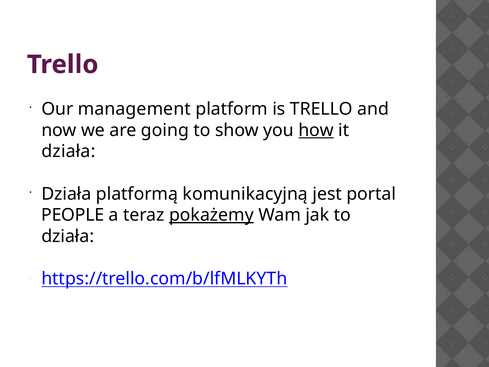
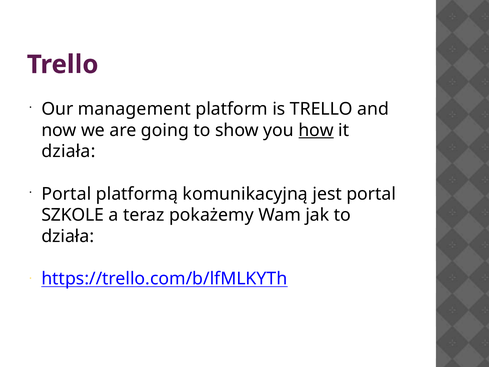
Działa: Działa -> Portal (66, 194)
PEOPLE: PEOPLE -> SZKOLE (73, 215)
pokażemy underline: present -> none (211, 215)
